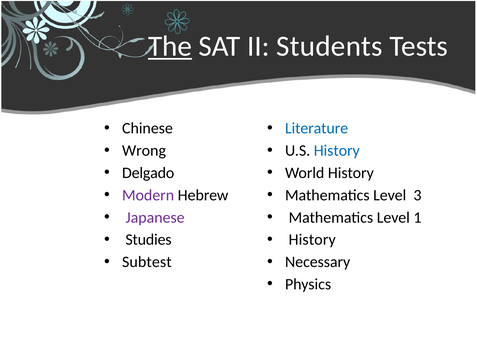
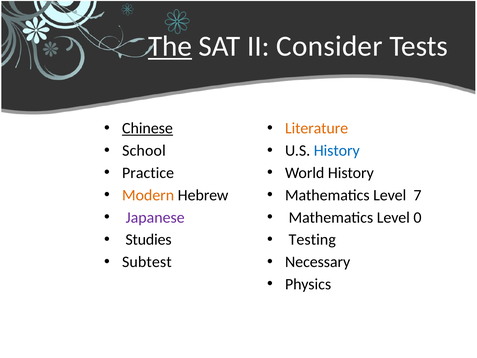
Students: Students -> Consider (329, 46)
Chinese underline: none -> present (147, 128)
Literature colour: blue -> orange (317, 128)
Wrong: Wrong -> School (144, 151)
Delgado: Delgado -> Practice (148, 173)
Modern colour: purple -> orange (148, 195)
3: 3 -> 7 (417, 195)
1: 1 -> 0 (418, 217)
History: History -> Testing (312, 240)
